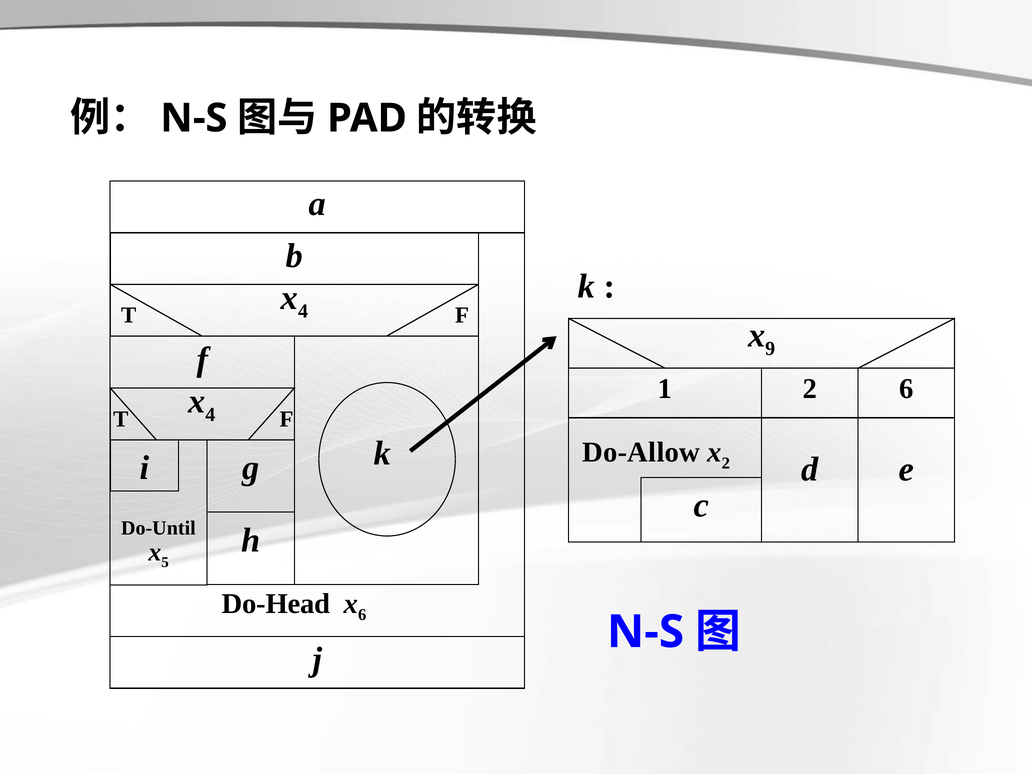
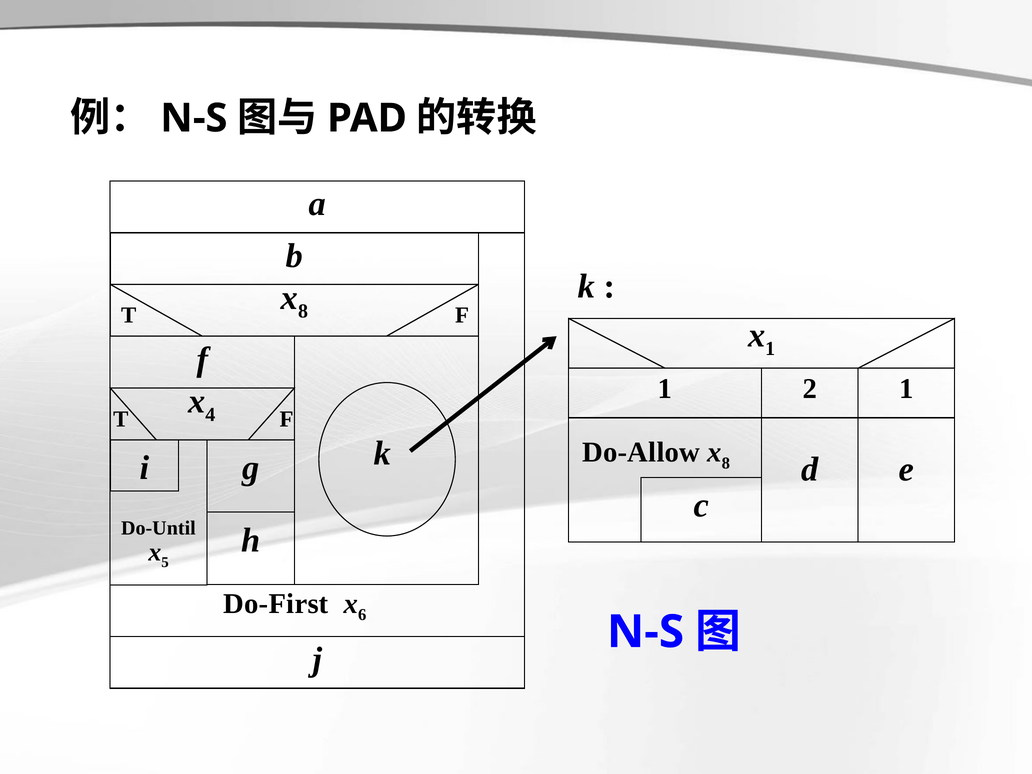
4: 4 -> 8 (303, 311)
9: 9 -> 1 (770, 349)
2 6: 6 -> 1 (906, 389)
2: 2 -> 8 (726, 463)
Do-Head: Do-Head -> Do-First (276, 604)
